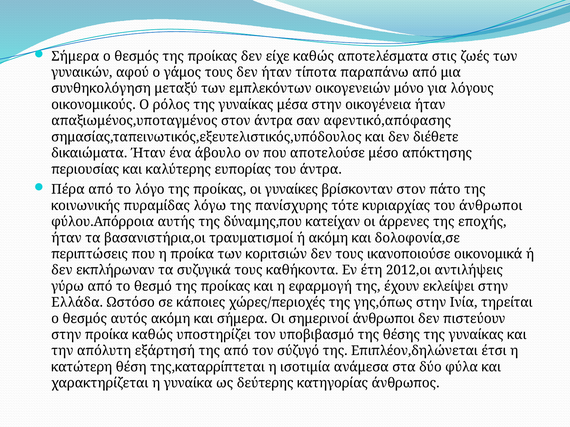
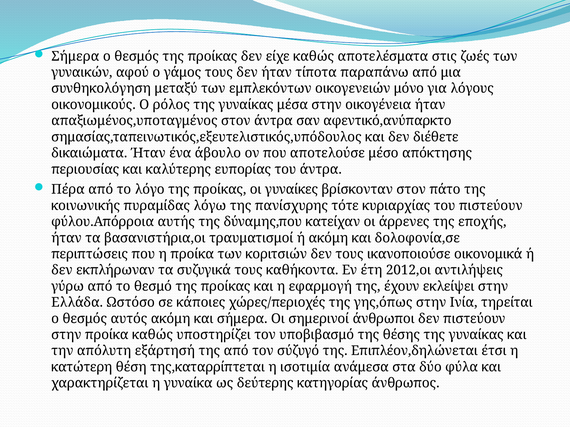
αφεντικό,απόφασης: αφεντικό,απόφασης -> αφεντικό,ανύπαρκτο (387, 121)
του άνθρωποι: άνθρωποι -> πιστεύουν (491, 206)
